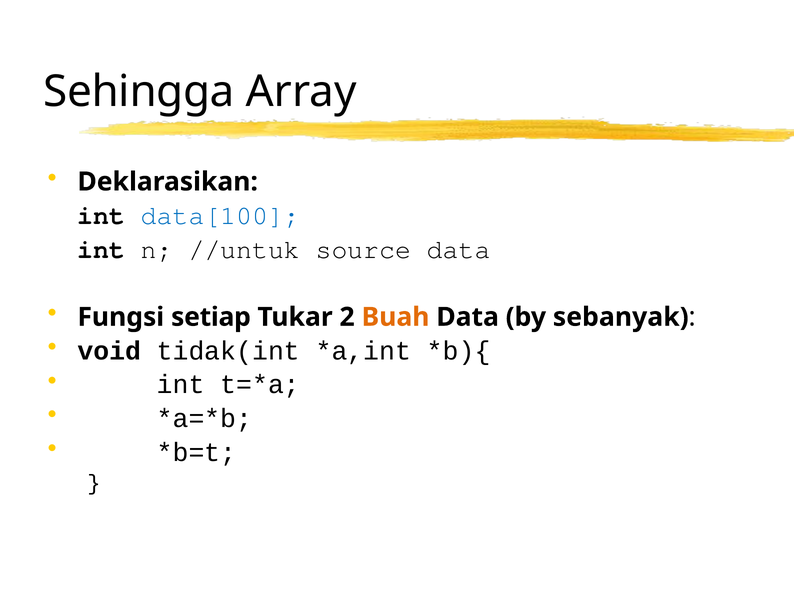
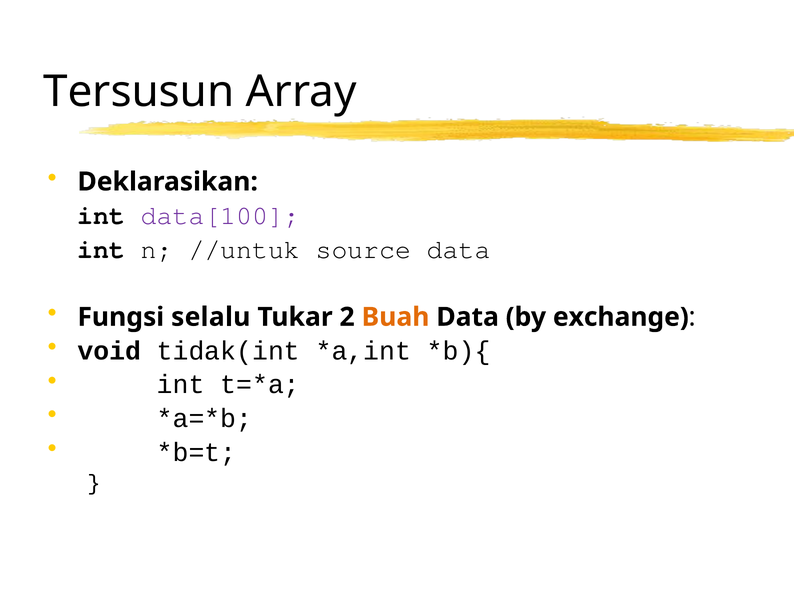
Sehingga: Sehingga -> Tersusun (139, 92)
data[100 colour: blue -> purple (220, 216)
setiap: setiap -> selalu (211, 317)
sebanyak: sebanyak -> exchange (621, 317)
